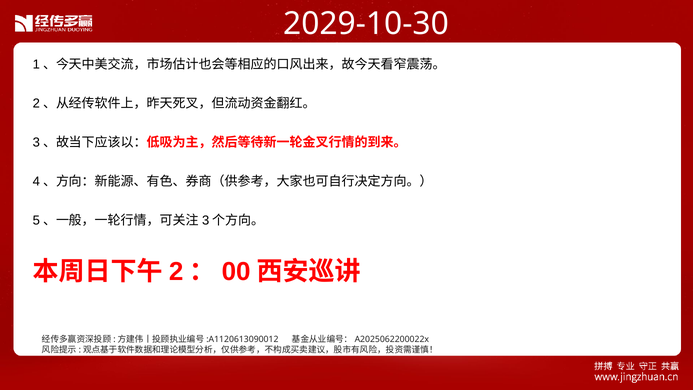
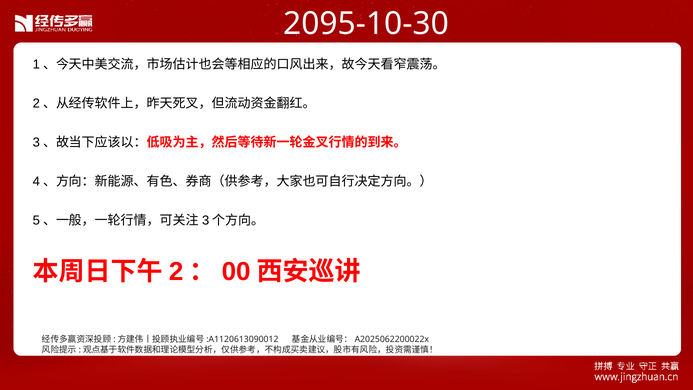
2029-10-30: 2029-10-30 -> 2095-10-30 (366, 24)
